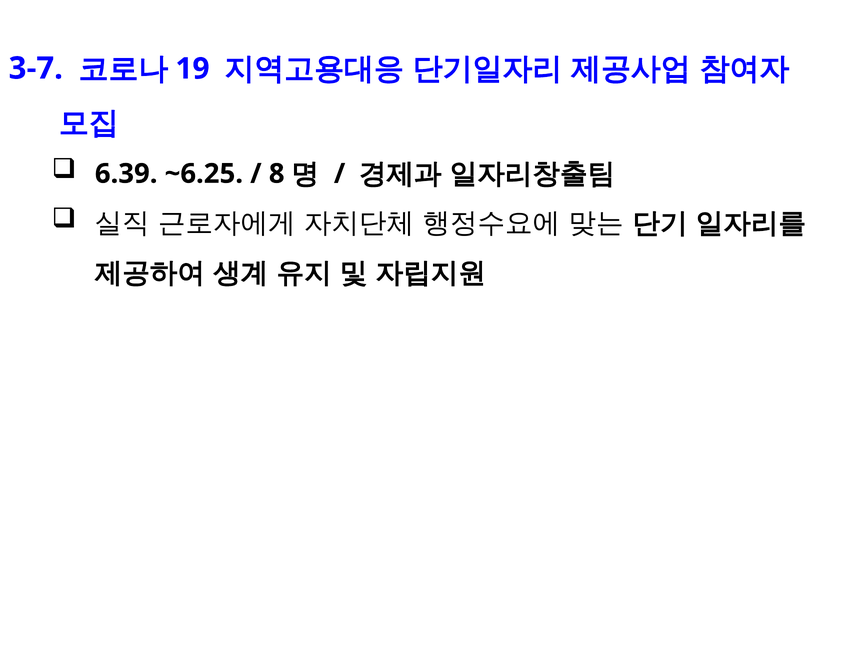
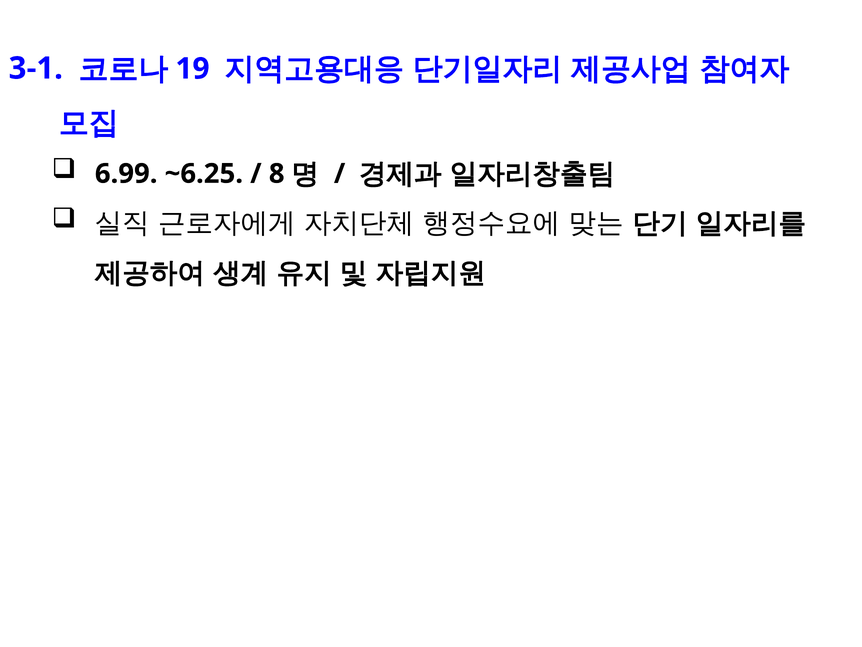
3-7: 3-7 -> 3-1 (36, 68)
6.39: 6.39 -> 6.99 (126, 174)
